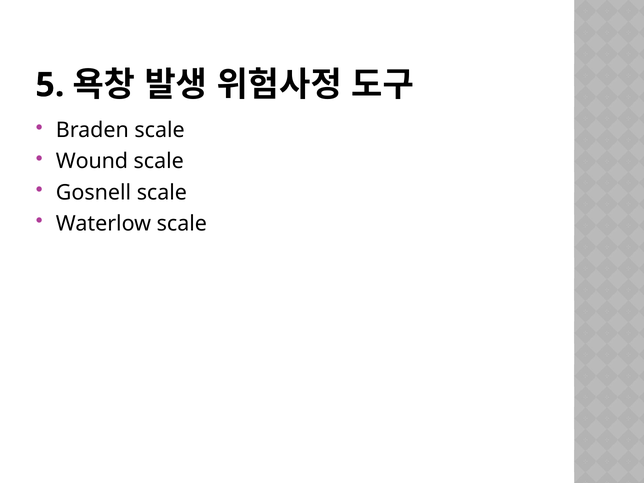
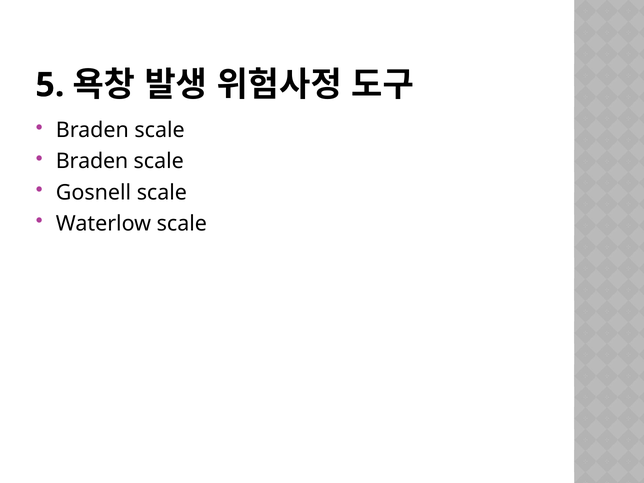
Wound: Wound -> Braden (92, 161)
